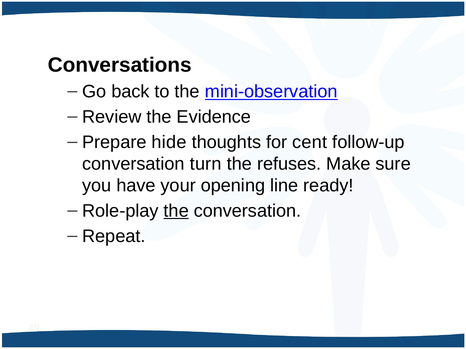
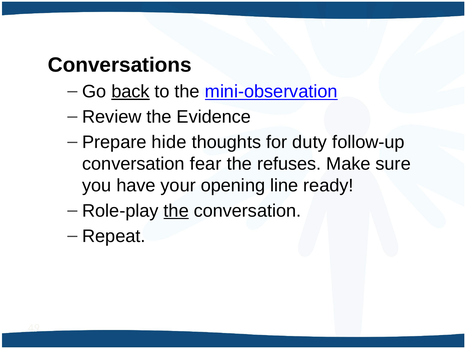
back underline: none -> present (130, 92)
cent: cent -> duty (310, 142)
turn: turn -> fear (206, 164)
